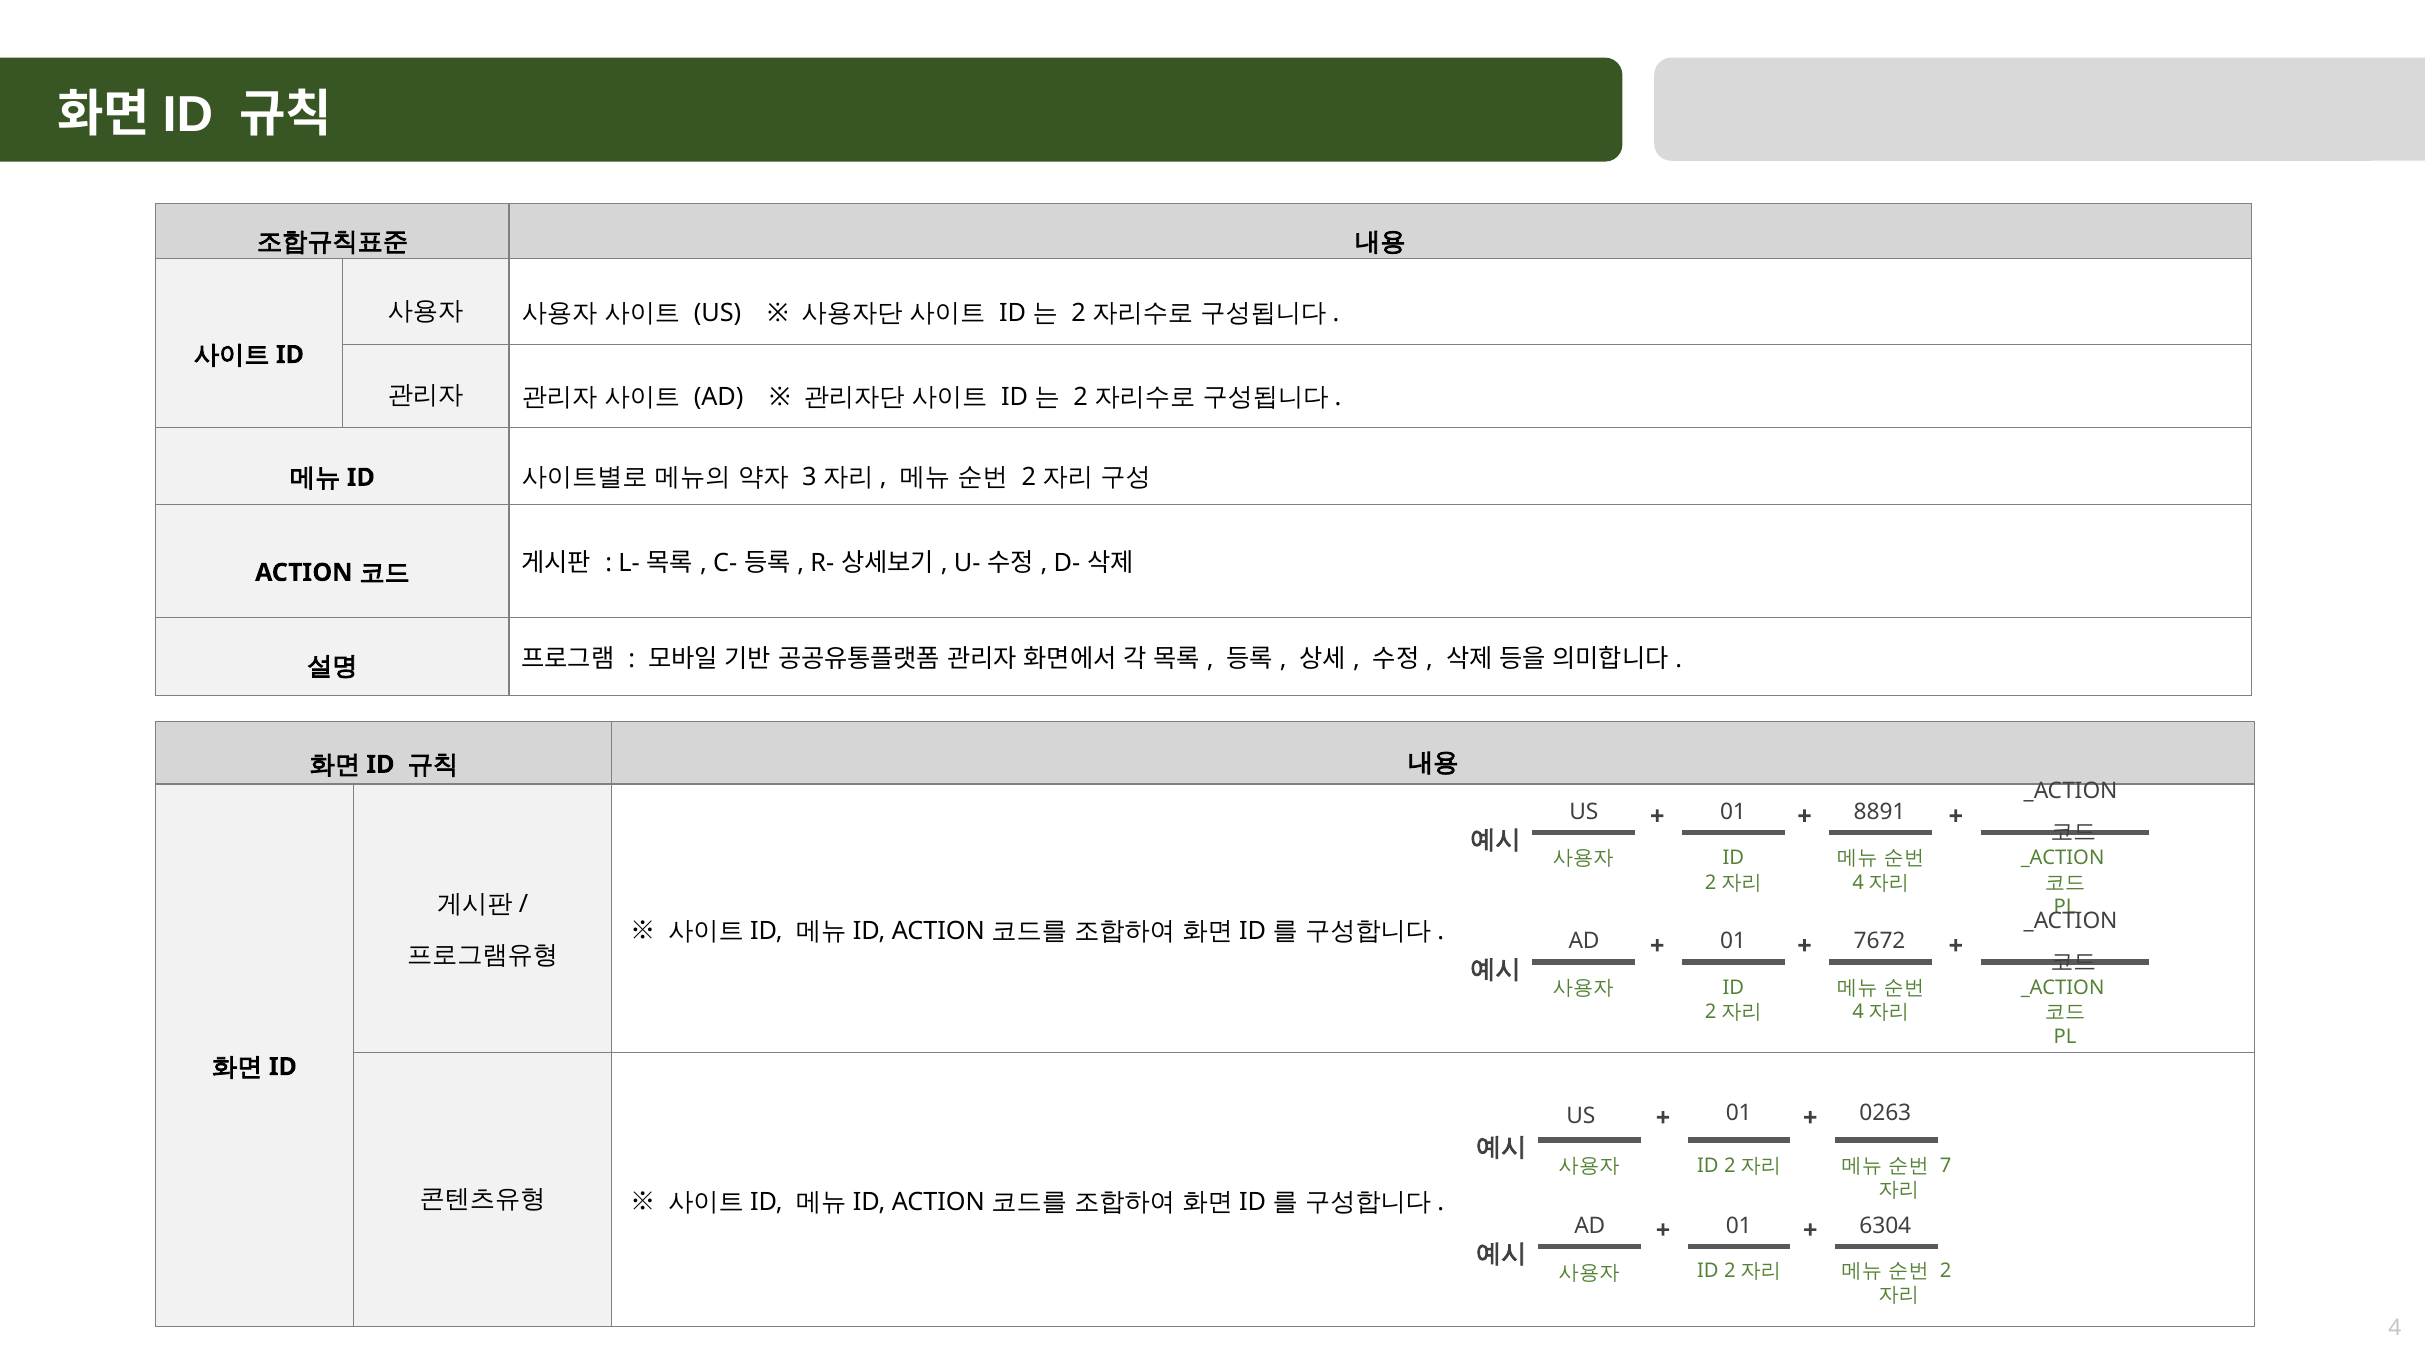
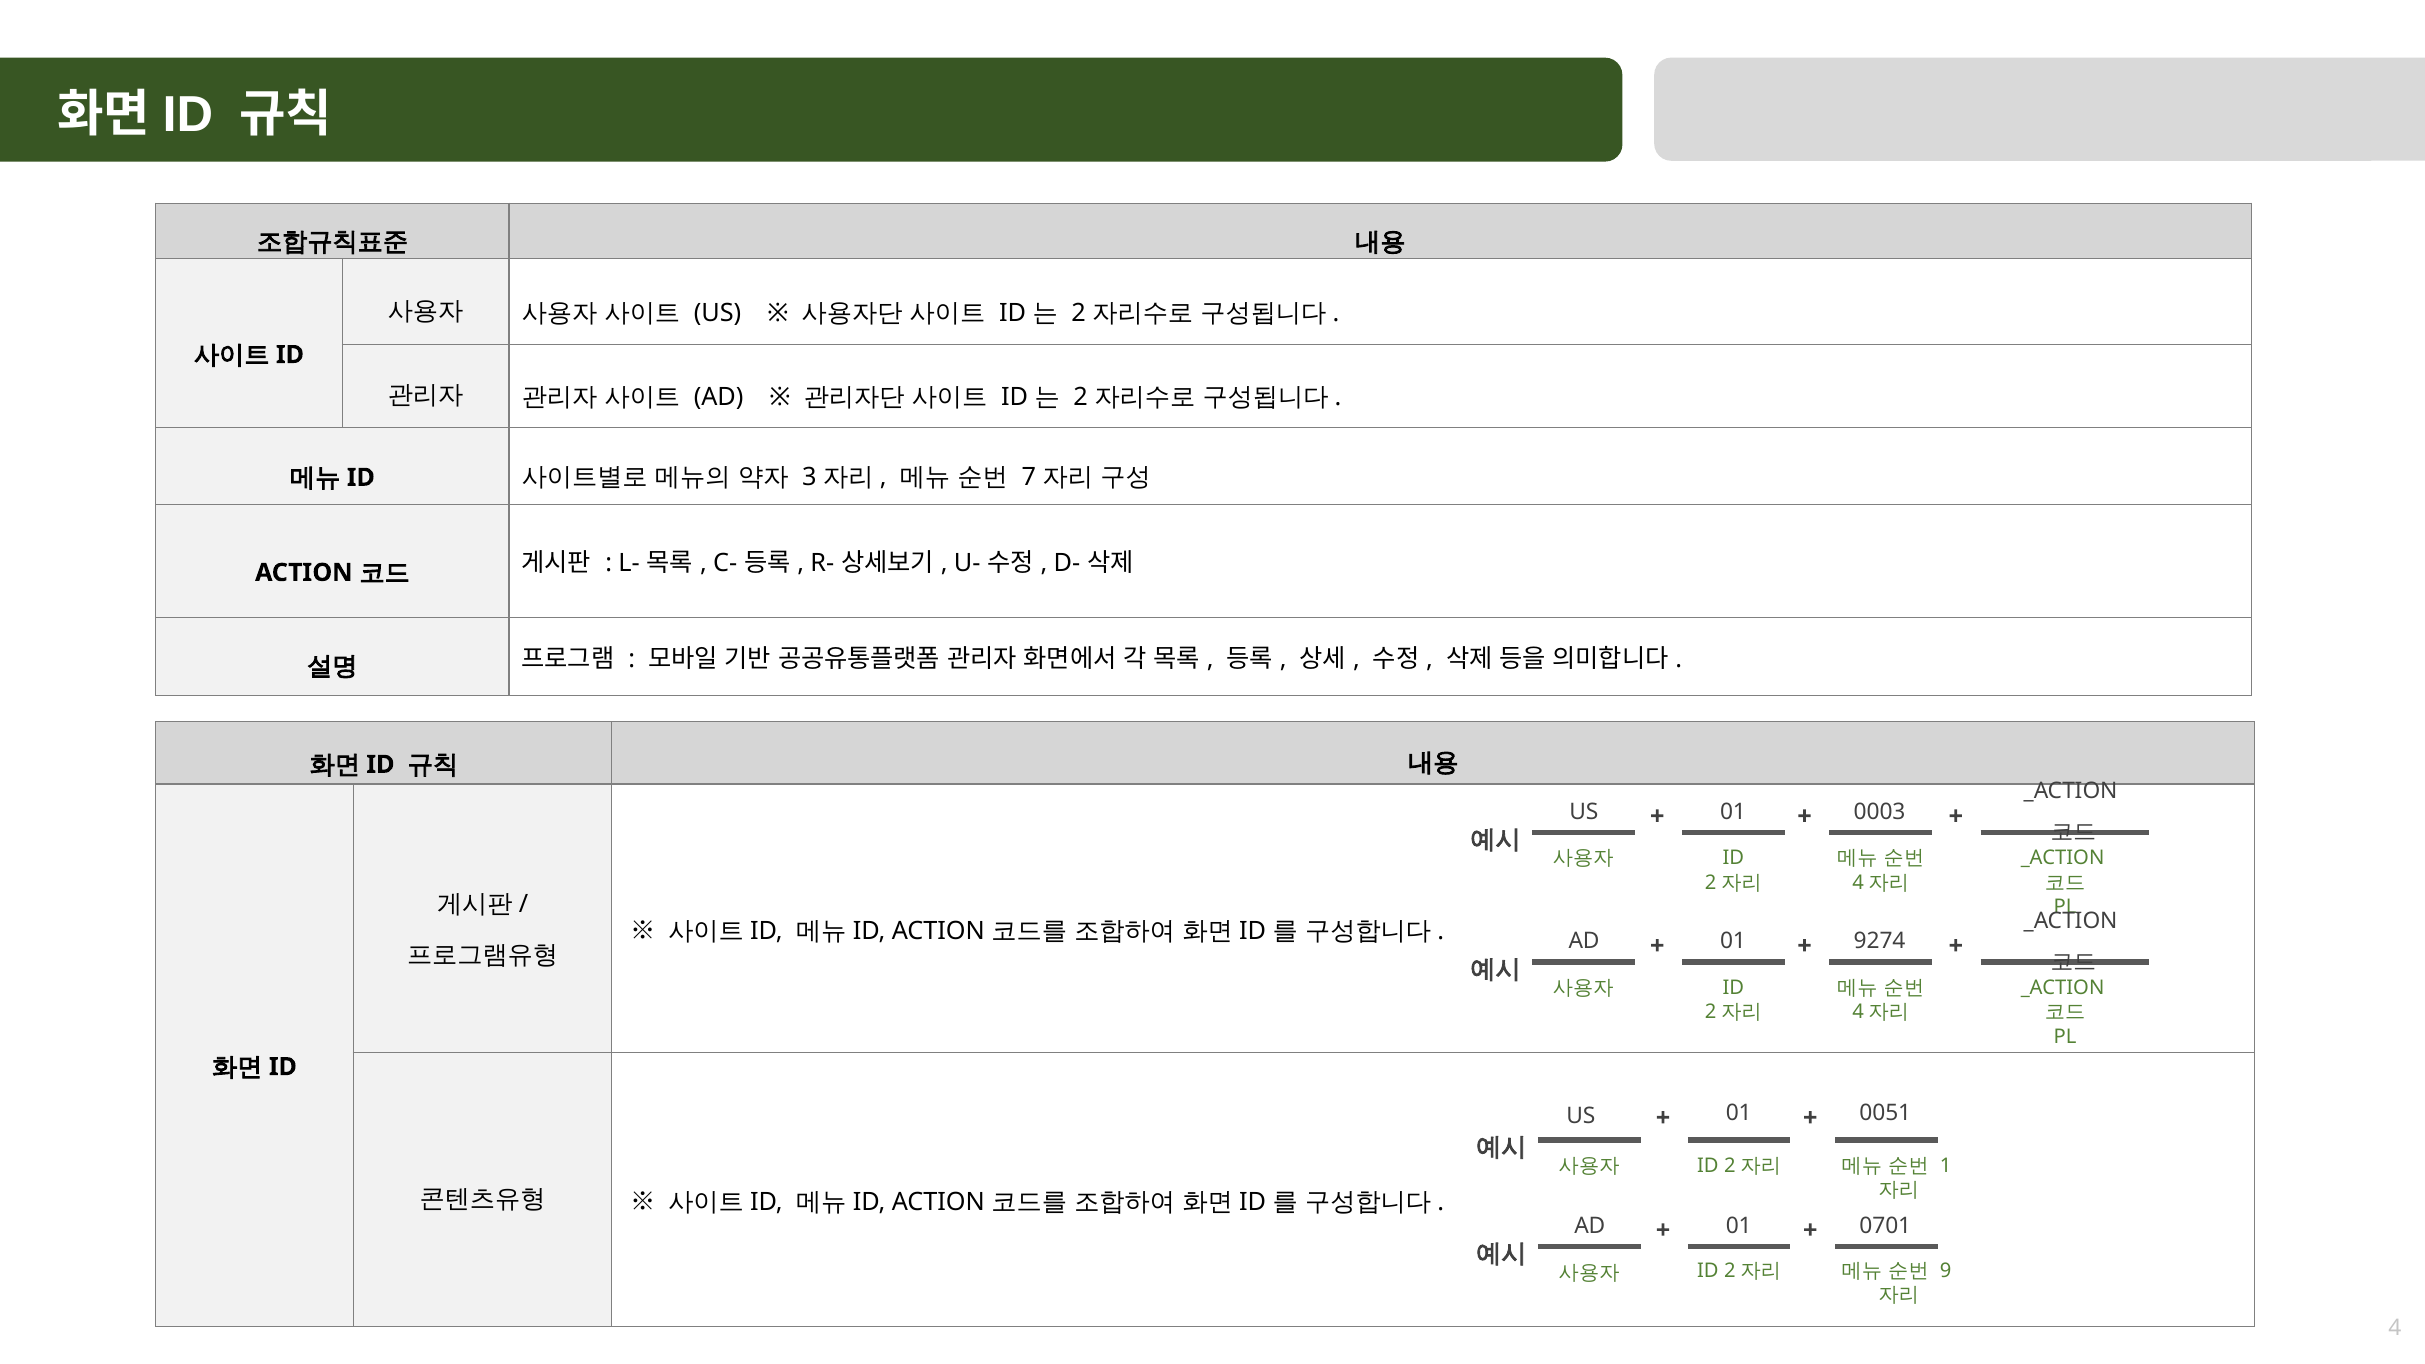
2: 2 -> 7 (1029, 477)
8891: 8891 -> 0003 (1880, 812)
7672: 7672 -> 9274 (1880, 941)
0263: 0263 -> 0051 (1885, 1113)
7: 7 -> 1 (1946, 1166)
6304: 6304 -> 0701 (1885, 1226)
2: 2 -> 9 (1946, 1271)
